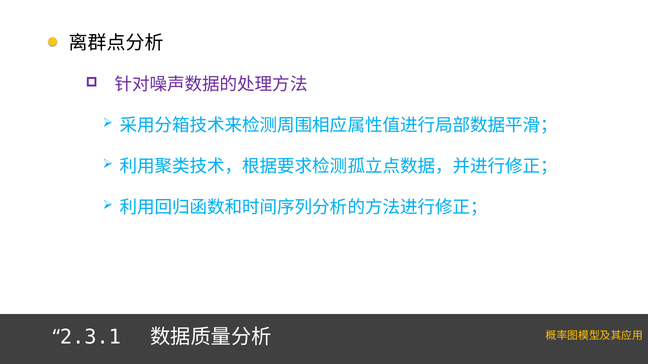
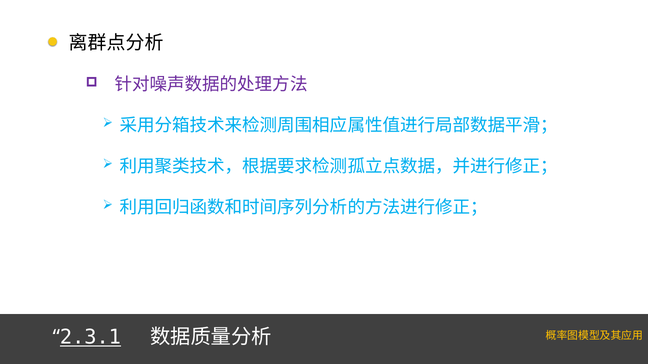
2.3.1 underline: none -> present (90, 338)
